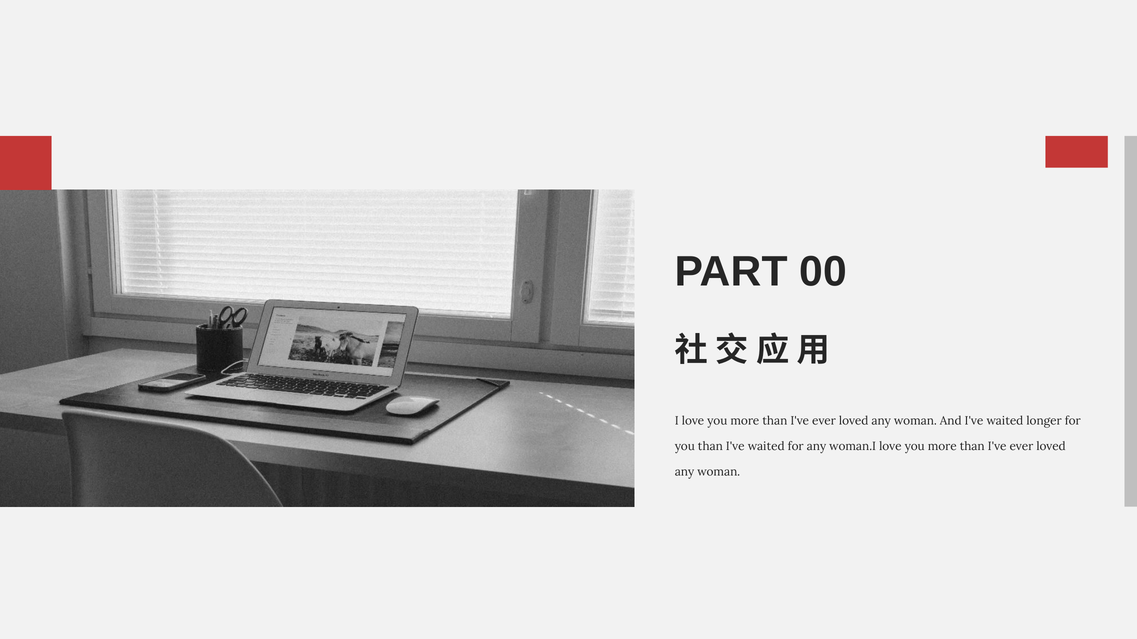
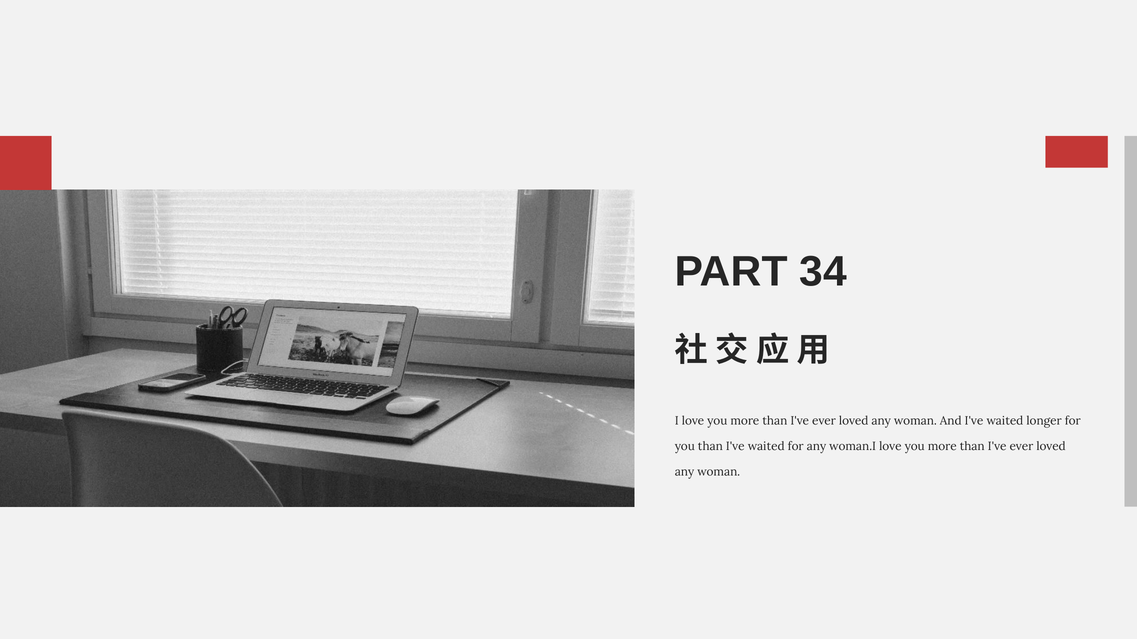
00: 00 -> 34 (823, 272)
